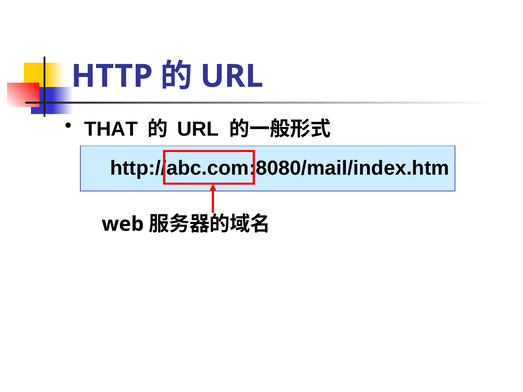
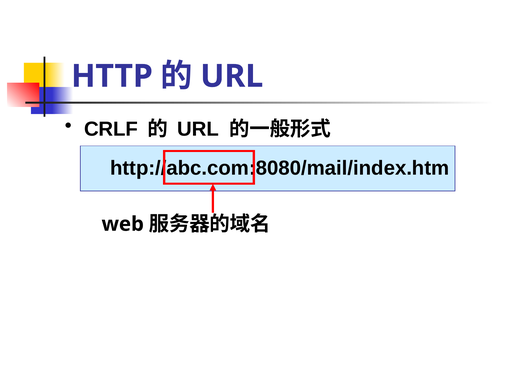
THAT: THAT -> CRLF (111, 129)
